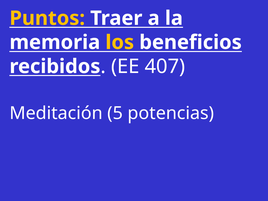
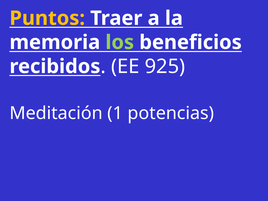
los colour: yellow -> light green (120, 42)
407: 407 -> 925 (165, 66)
5: 5 -> 1 (115, 113)
